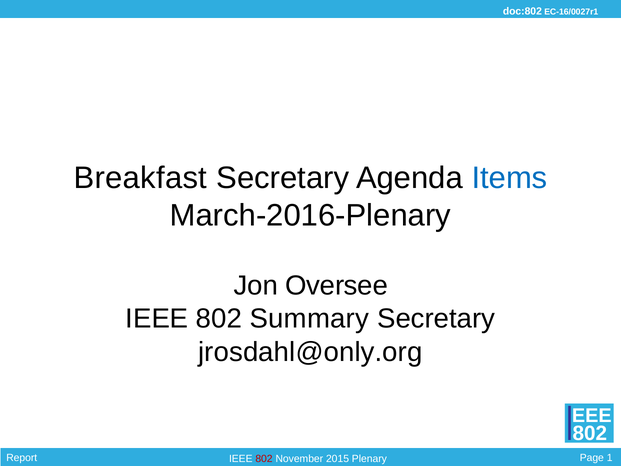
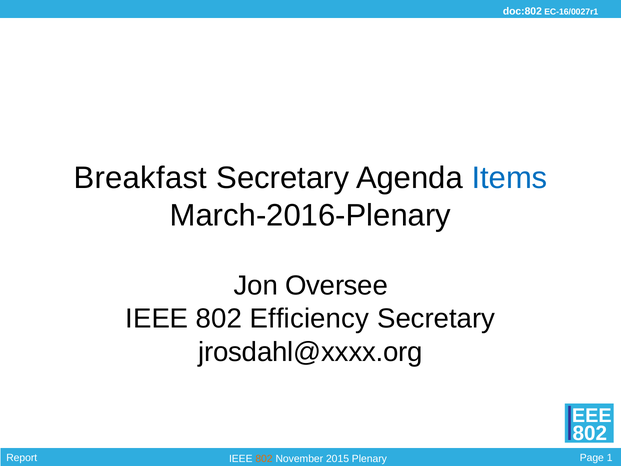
Summary: Summary -> Efficiency (309, 319)
jrosdahl@only.org: jrosdahl@only.org -> jrosdahl@xxxx.org (310, 352)
802 colour: red -> orange (264, 459)
